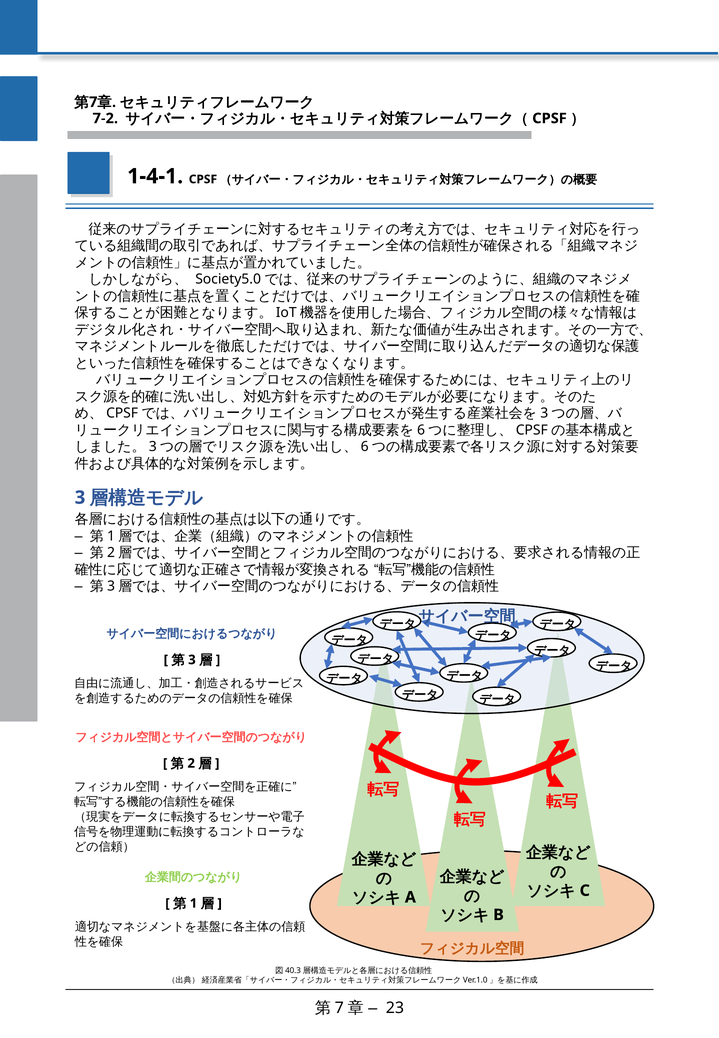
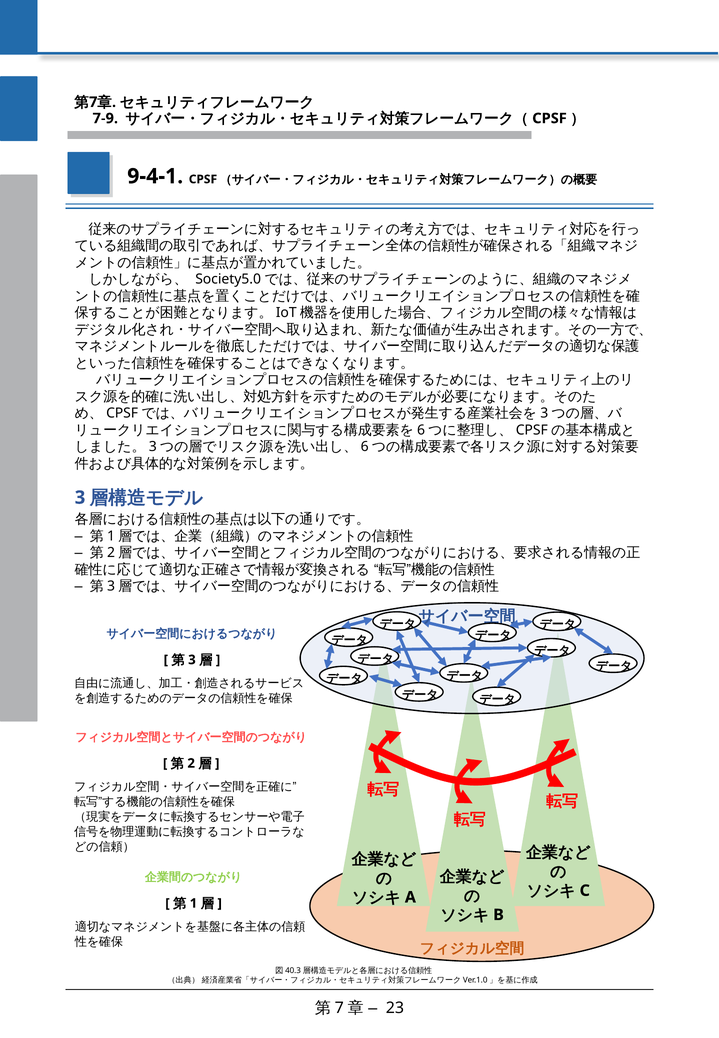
7-2: 7-2 -> 7-9 (105, 118)
1-4-1: 1-4-1 -> 9-4-1 (155, 176)
